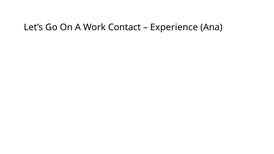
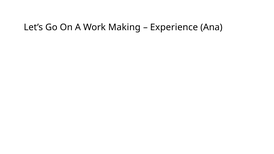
Contact: Contact -> Making (124, 27)
